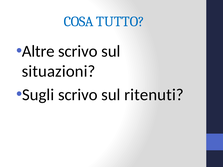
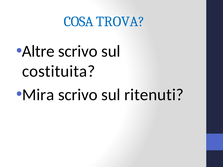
TUTTO: TUTTO -> TROVA (120, 22)
situazioni: situazioni -> costituita (59, 71)
Sugli: Sugli -> Mira (38, 95)
